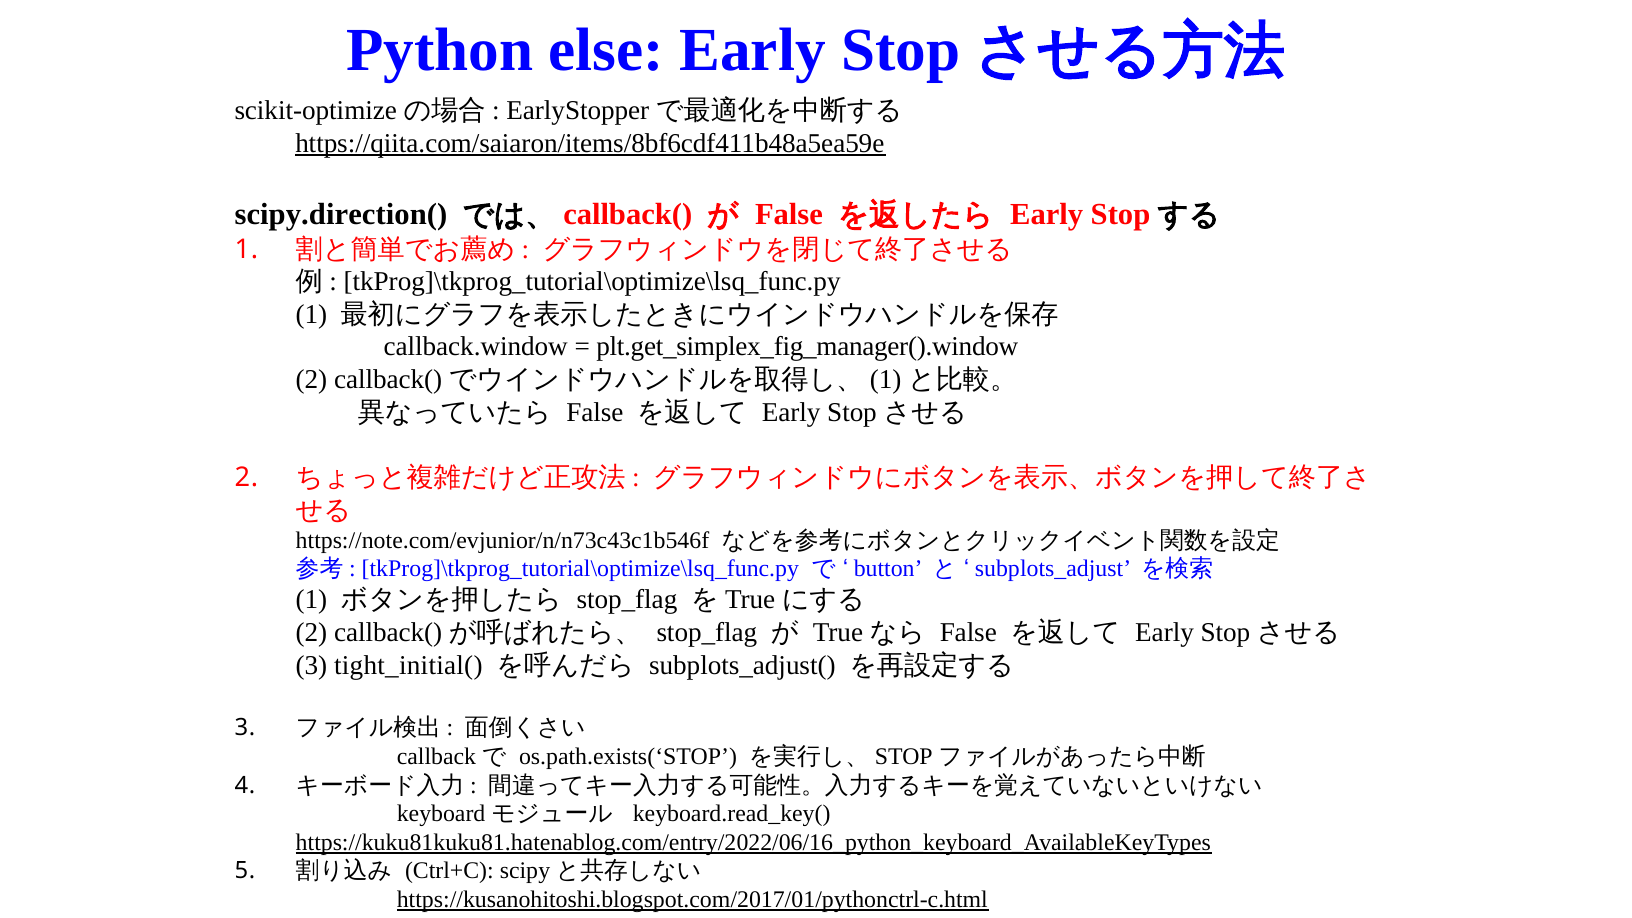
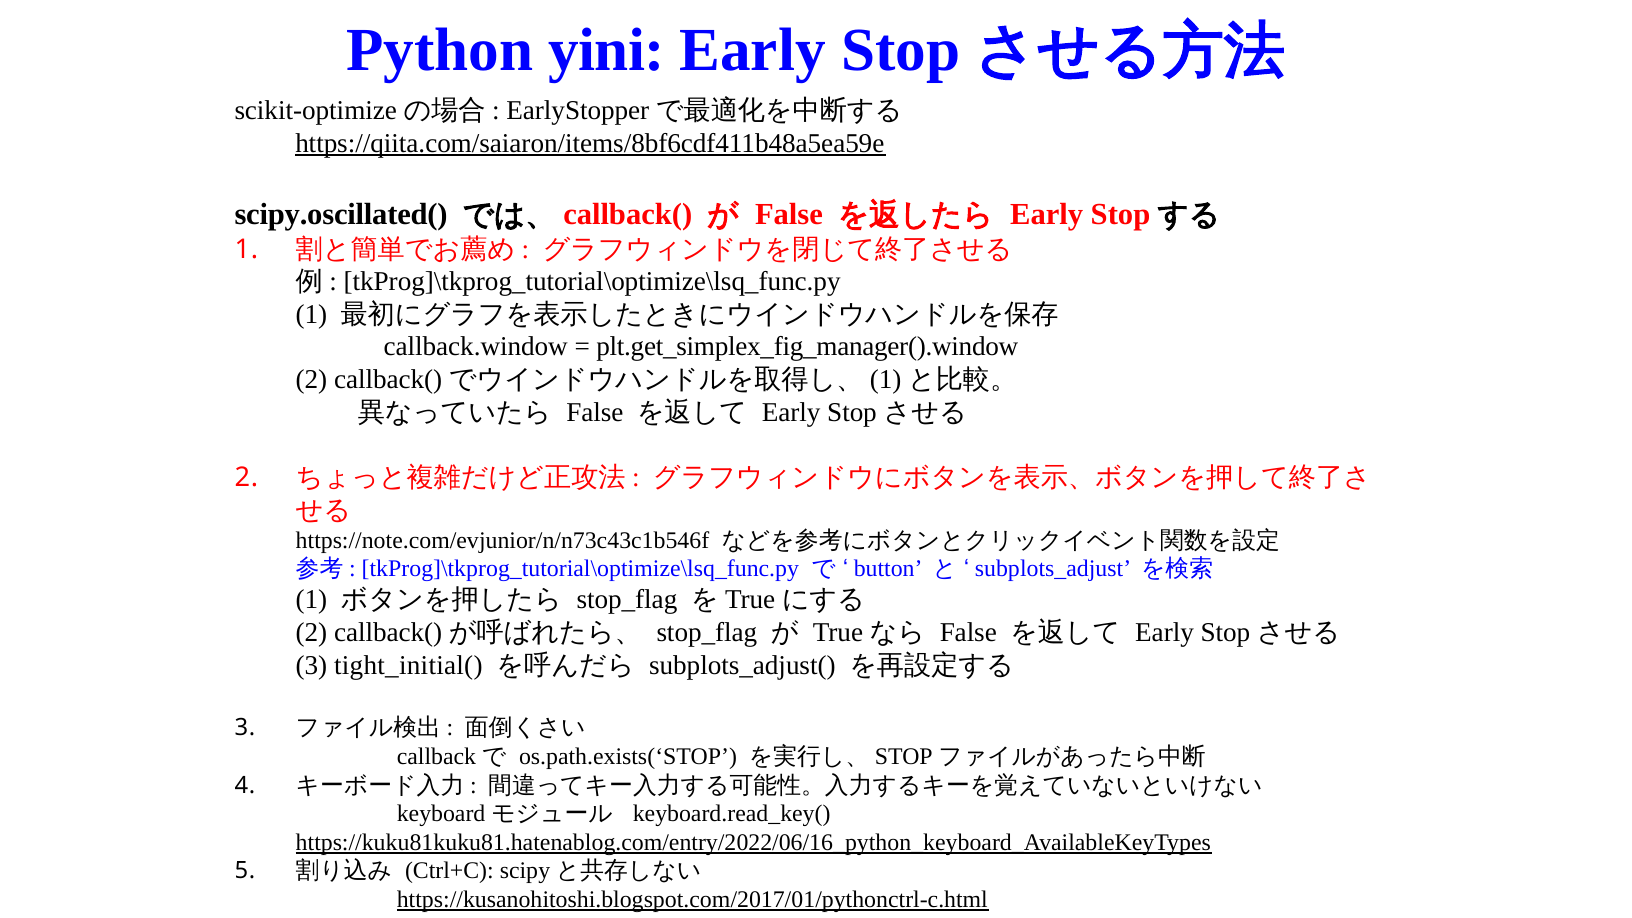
else: else -> yini (607, 51)
scipy.direction(: scipy.direction( -> scipy.oscillated( (341, 215)
